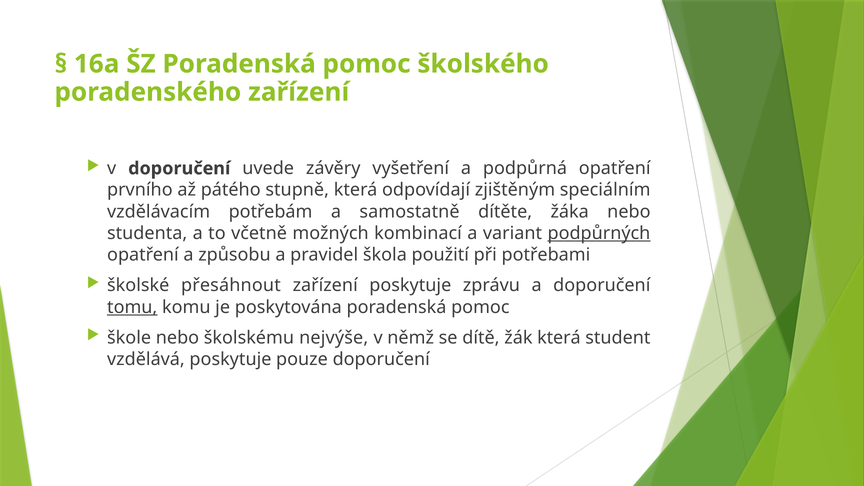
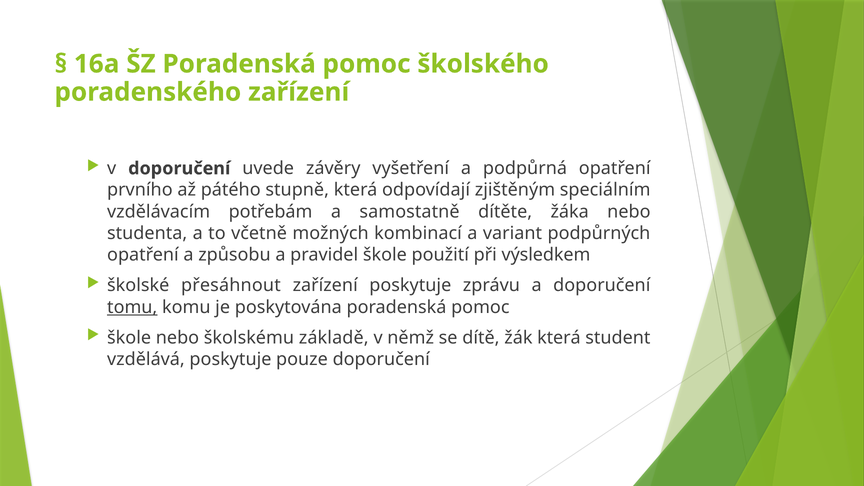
podpůrných underline: present -> none (599, 233)
pravidel škola: škola -> škole (385, 255)
potřebami: potřebami -> výsledkem (546, 255)
nejvýše: nejvýše -> základě (334, 338)
